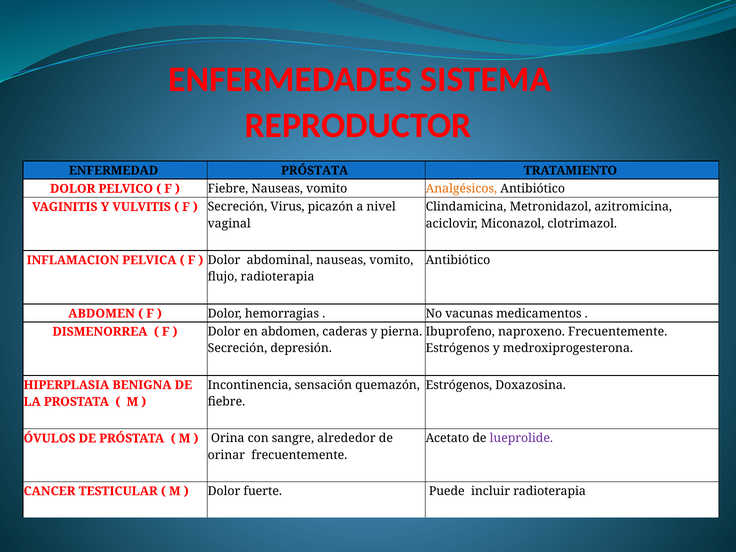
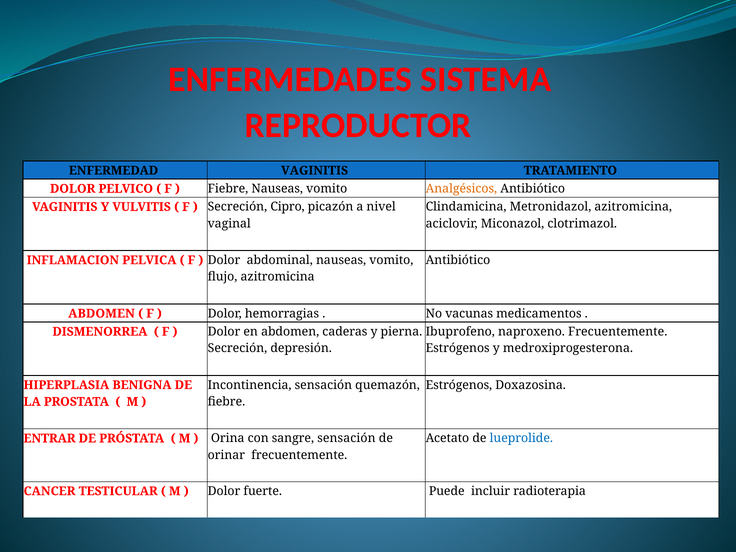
ENFERMEDAD PRÓSTATA: PRÓSTATA -> VAGINITIS (315, 171)
Virus: Virus -> Cipro (288, 207)
flujo radioterapia: radioterapia -> azitromicina (278, 277)
ÓVULOS: ÓVULOS -> ENTRAR (50, 438)
sangre alrededor: alrededor -> sensación (346, 438)
lueprolide colour: purple -> blue (521, 438)
